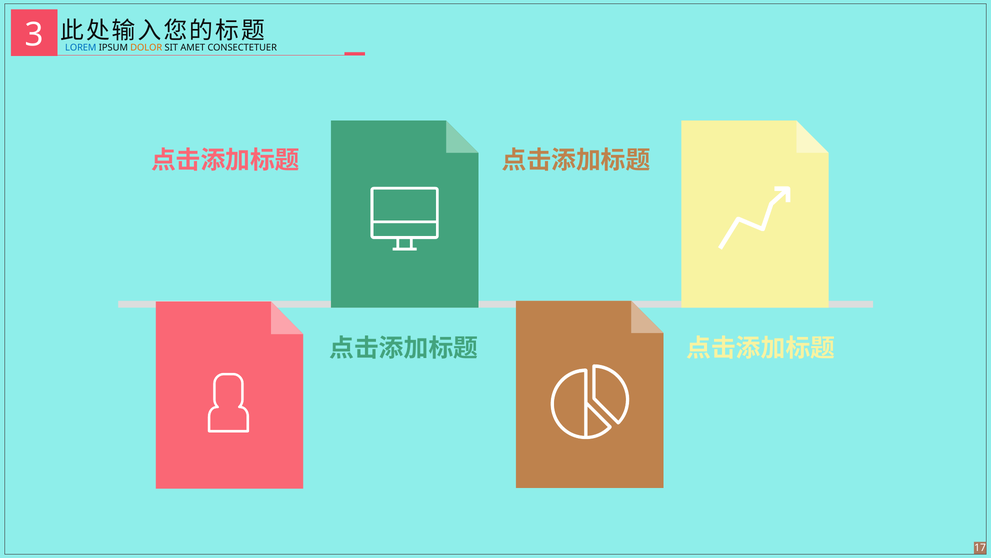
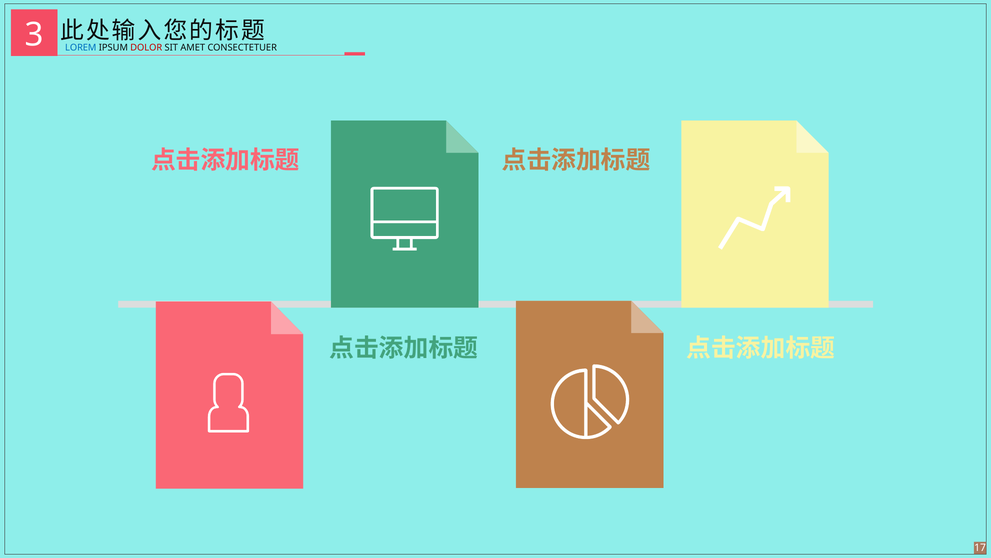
DOLOR colour: orange -> red (146, 48)
